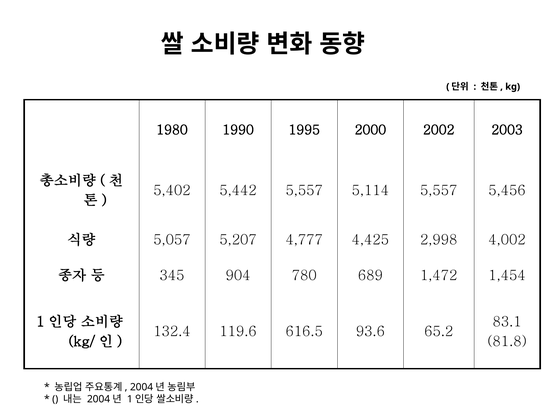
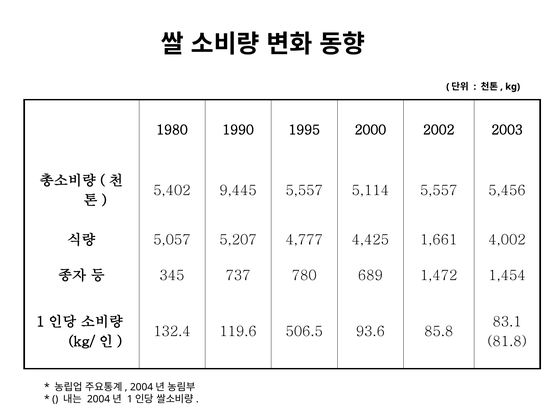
5,442: 5,442 -> 9,445 (238, 190)
2,998: 2,998 -> 1,661 (439, 240)
904: 904 -> 737 (238, 275)
616.5: 616.5 -> 506.5 (304, 332)
65.2: 65.2 -> 85.8 (439, 332)
